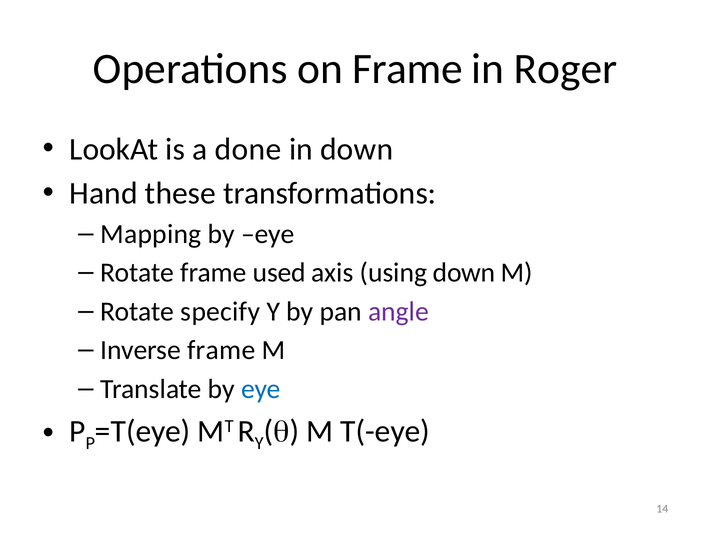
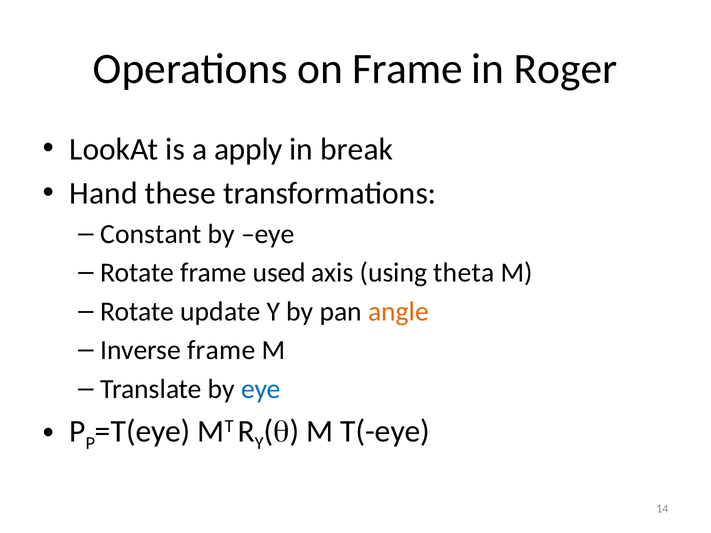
done: done -> apply (248, 149)
in down: down -> break (357, 149)
Mapping: Mapping -> Constant (151, 234)
using down: down -> theta (464, 273)
specify: specify -> update (220, 312)
angle colour: purple -> orange (398, 312)
